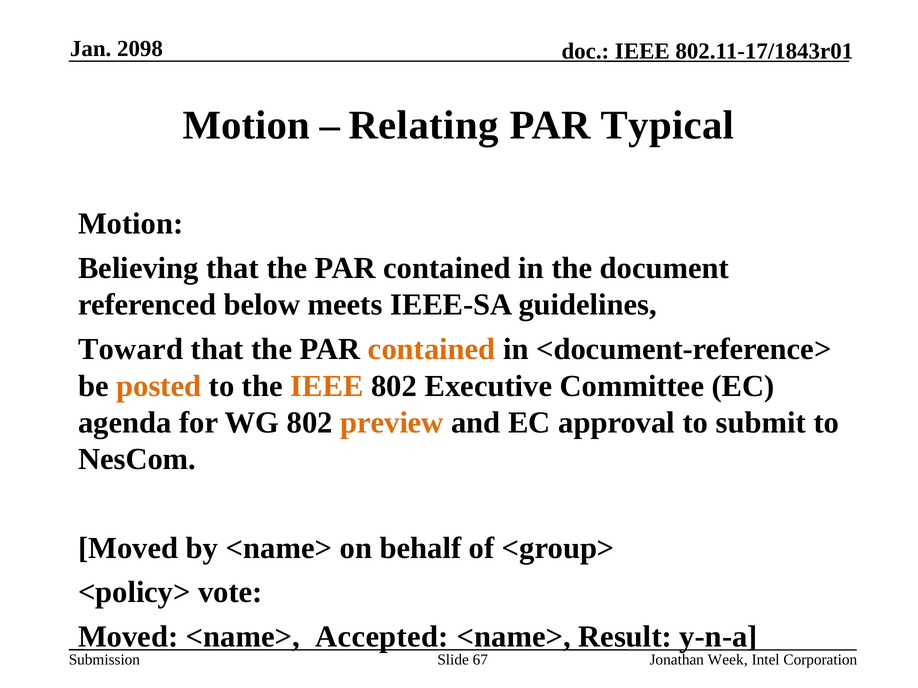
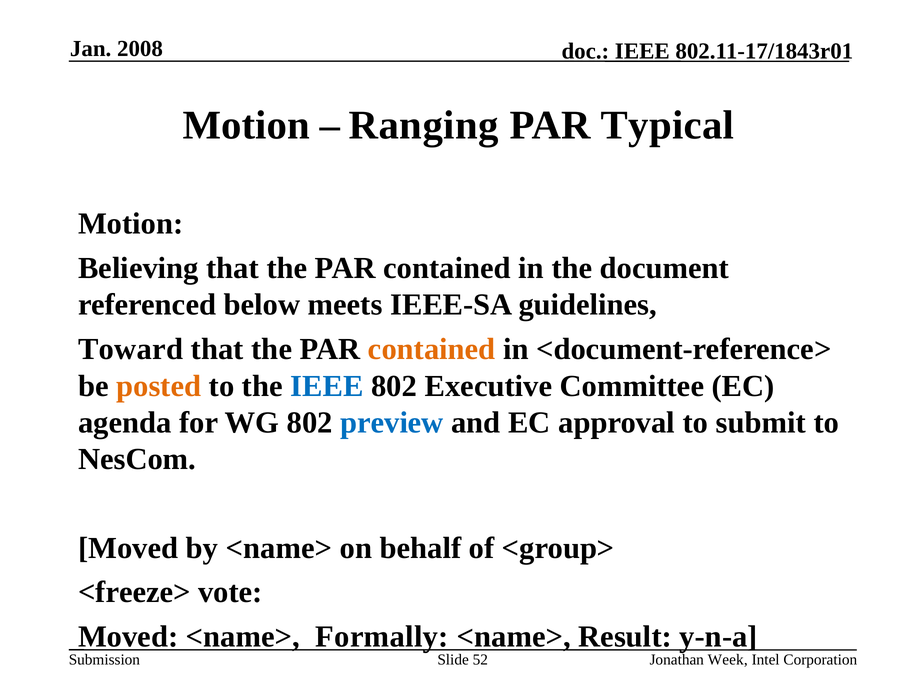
2098: 2098 -> 2008 (140, 49)
Relating: Relating -> Ranging (424, 125)
IEEE colour: orange -> blue (327, 386)
preview colour: orange -> blue (392, 423)
<policy>: <policy> -> <freeze> (134, 593)
Accepted: Accepted -> Formally (382, 637)
67: 67 -> 52 (480, 660)
